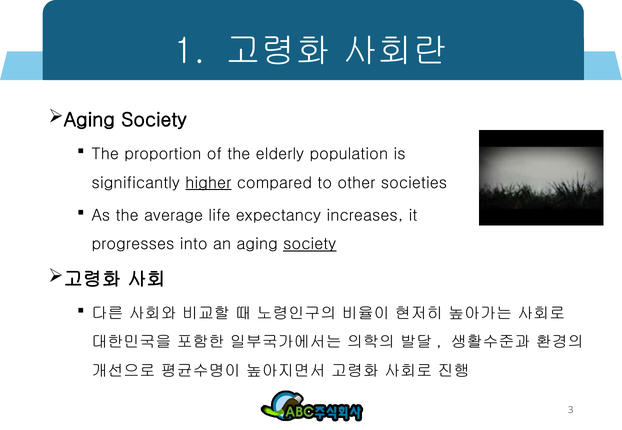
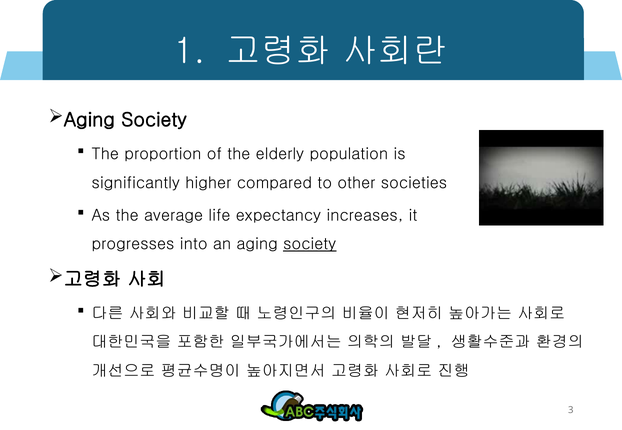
higher underline: present -> none (208, 183)
